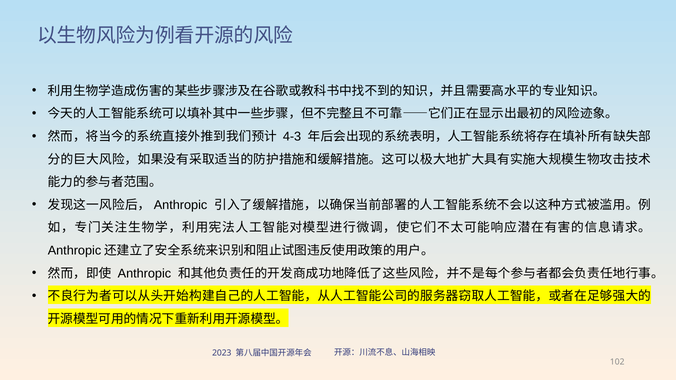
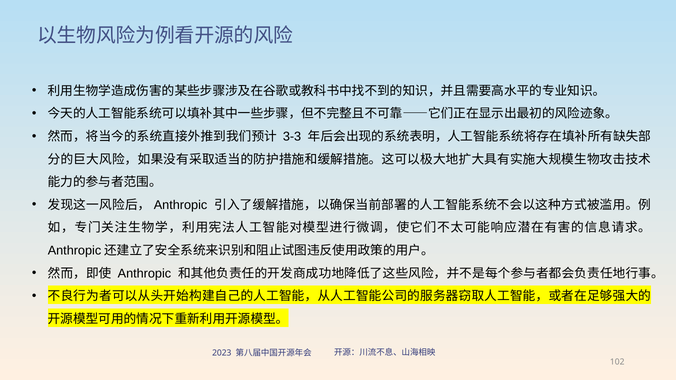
4-3: 4-3 -> 3-3 (292, 137)
